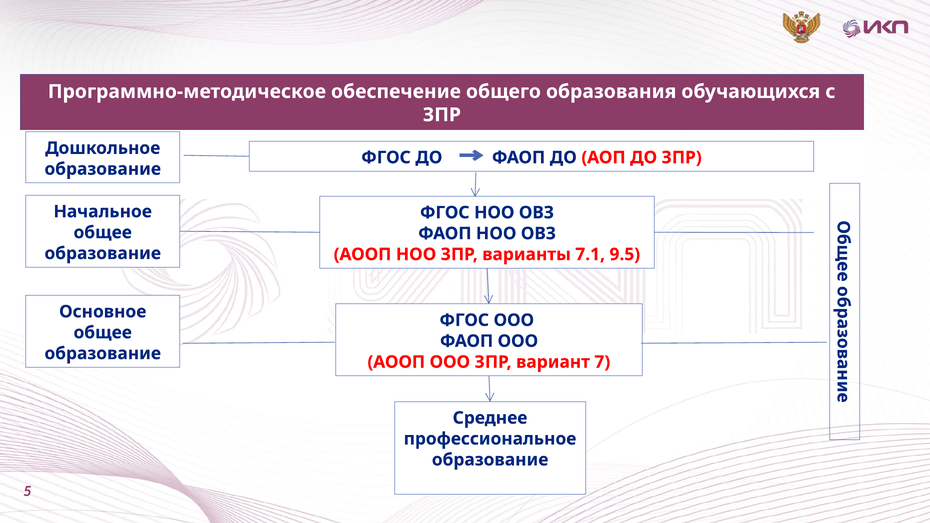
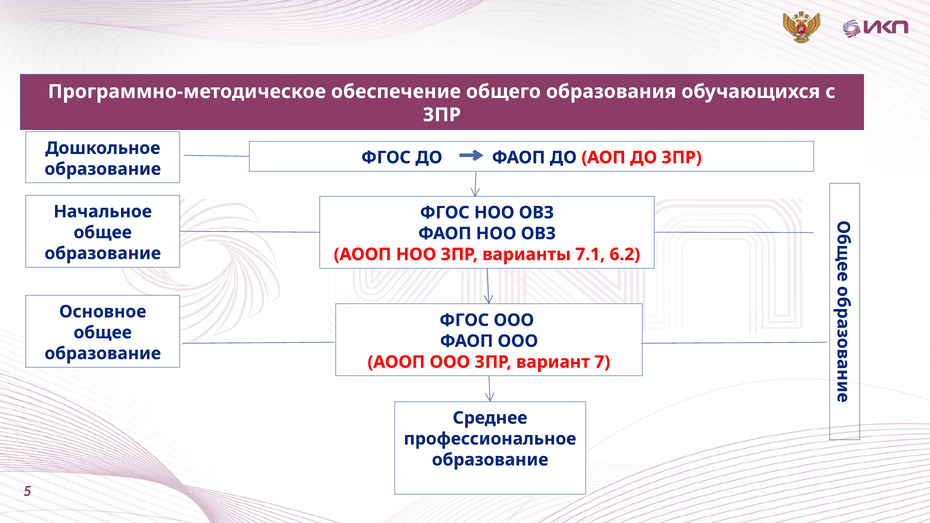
9.5: 9.5 -> 6.2 (625, 254)
